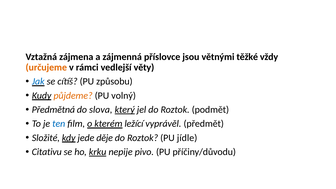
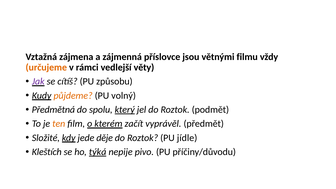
těžké: těžké -> filmu (247, 57)
Jak colour: blue -> purple (38, 81)
slova: slova -> spolu (101, 110)
ten colour: blue -> orange (59, 124)
ležící: ležící -> začít (134, 124)
Citativu: Citativu -> Kleštích (47, 152)
krku: krku -> týká (98, 152)
